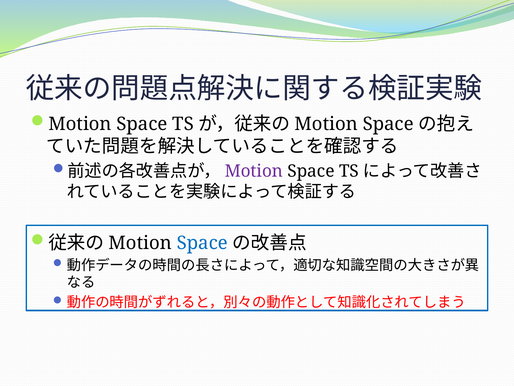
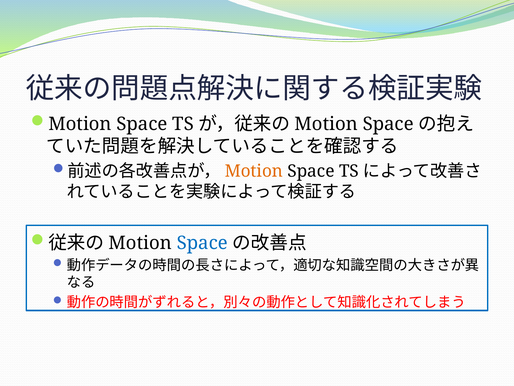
Motion colour: purple -> orange (254, 171)
